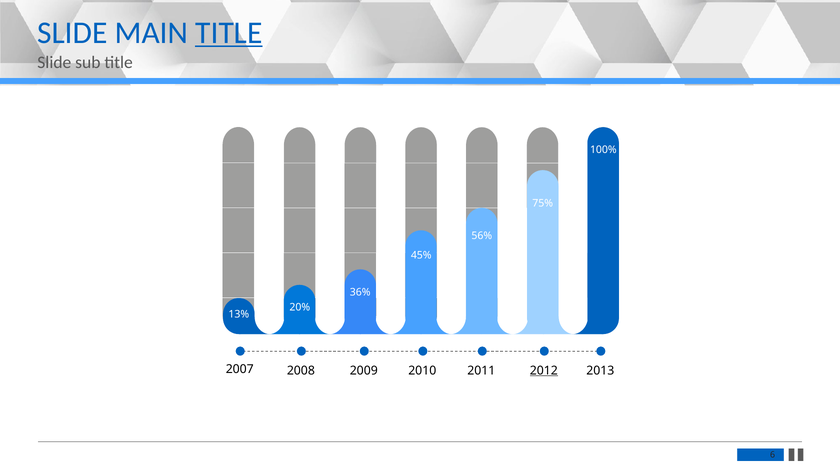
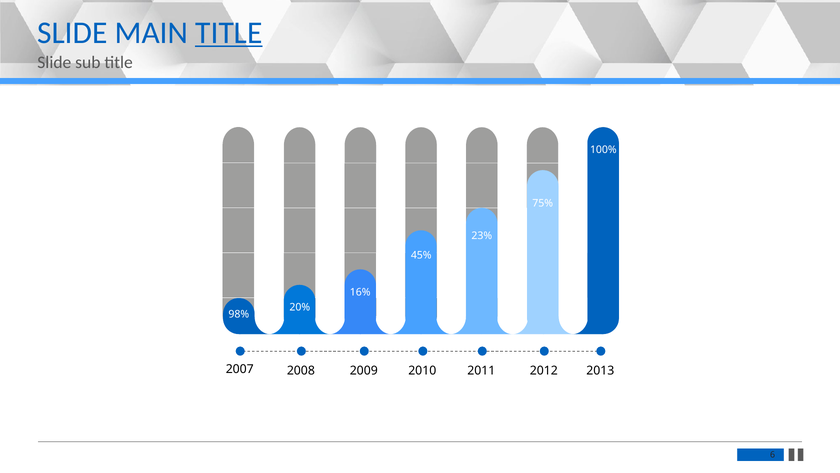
56%: 56% -> 23% (482, 236)
36%: 36% -> 16% (360, 292)
13%: 13% -> 98% (239, 314)
2012 underline: present -> none (544, 370)
